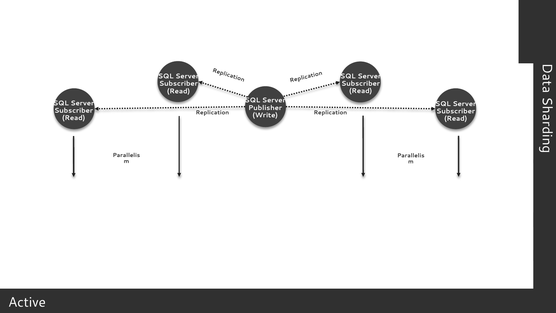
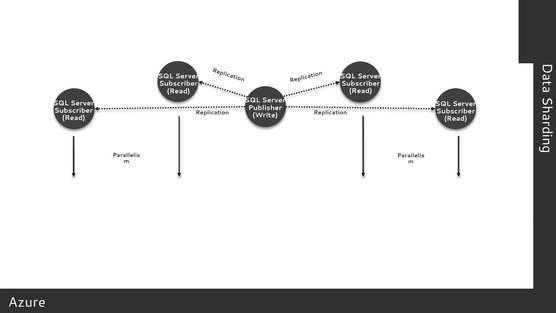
Active: Active -> Azure (27, 302)
